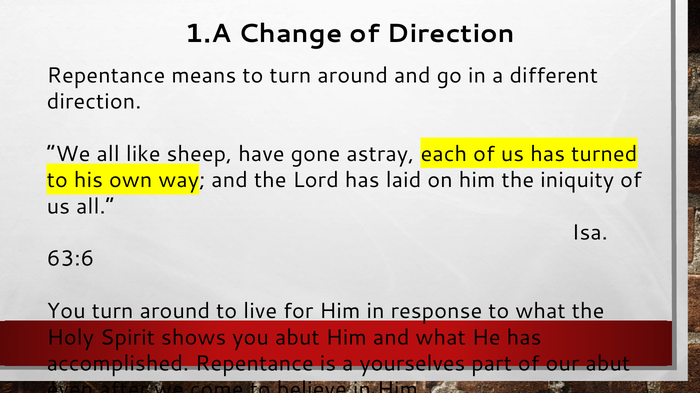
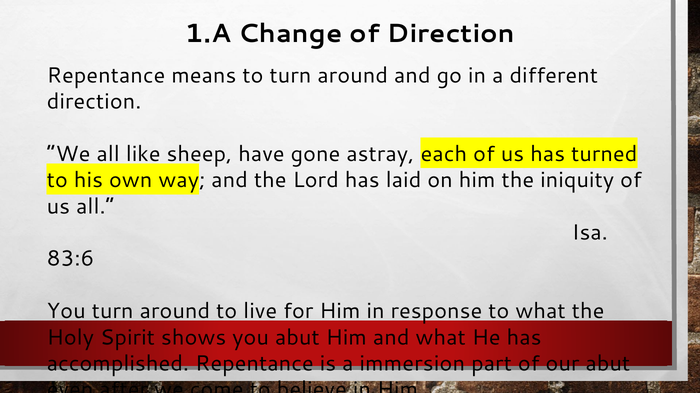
63:6: 63:6 -> 83:6 (71, 259)
yourselves: yourselves -> immersion (412, 364)
